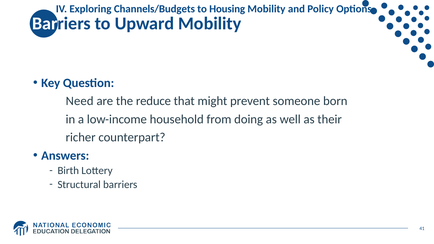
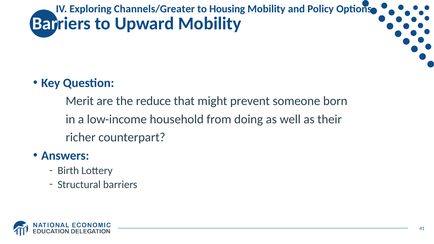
Channels/Budgets: Channels/Budgets -> Channels/Greater (154, 9)
Need: Need -> Merit (80, 101)
